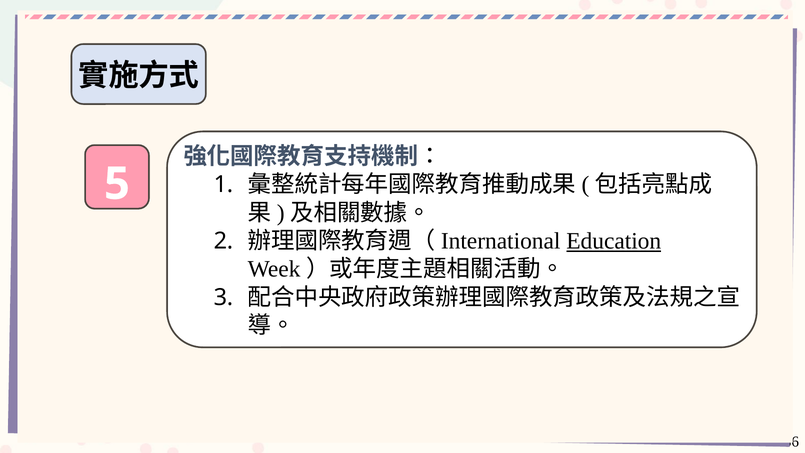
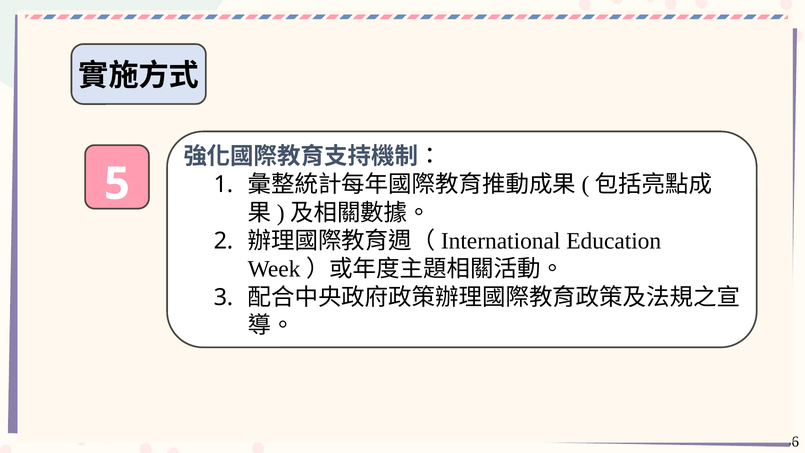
Education underline: present -> none (614, 241)
